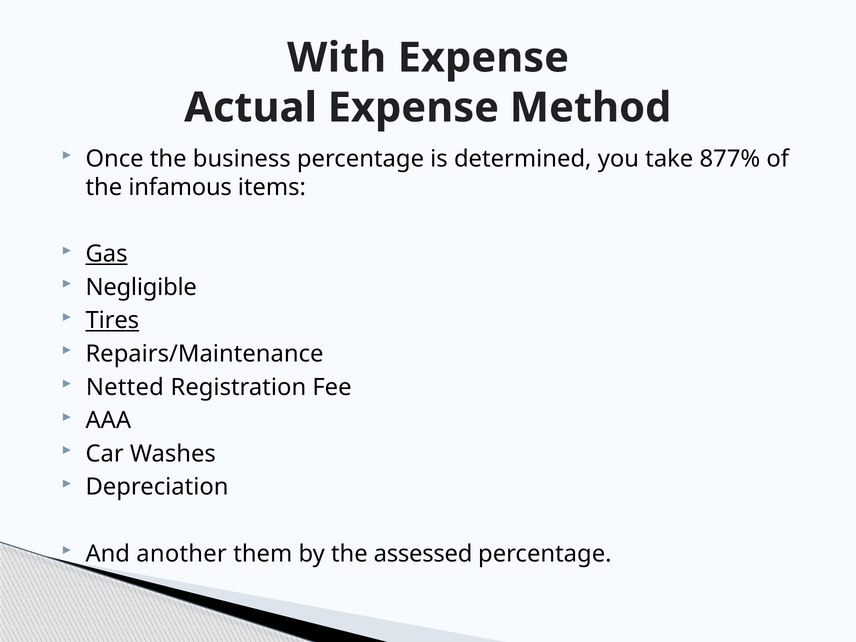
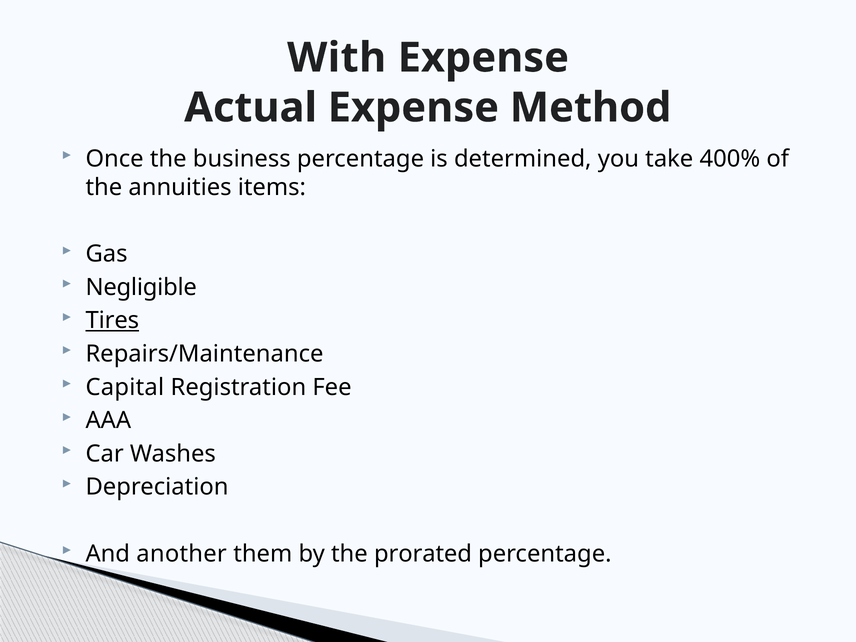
877%: 877% -> 400% (730, 159)
infamous: infamous -> annuities (180, 187)
Gas underline: present -> none (107, 254)
Netted: Netted -> Capital (125, 387)
assessed: assessed -> prorated (423, 554)
